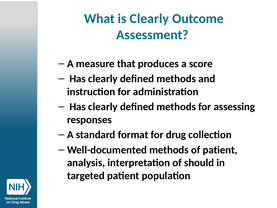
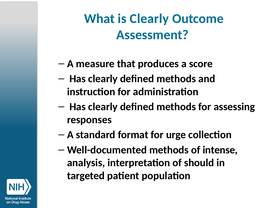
drug: drug -> urge (176, 135)
of patient: patient -> intense (220, 150)
